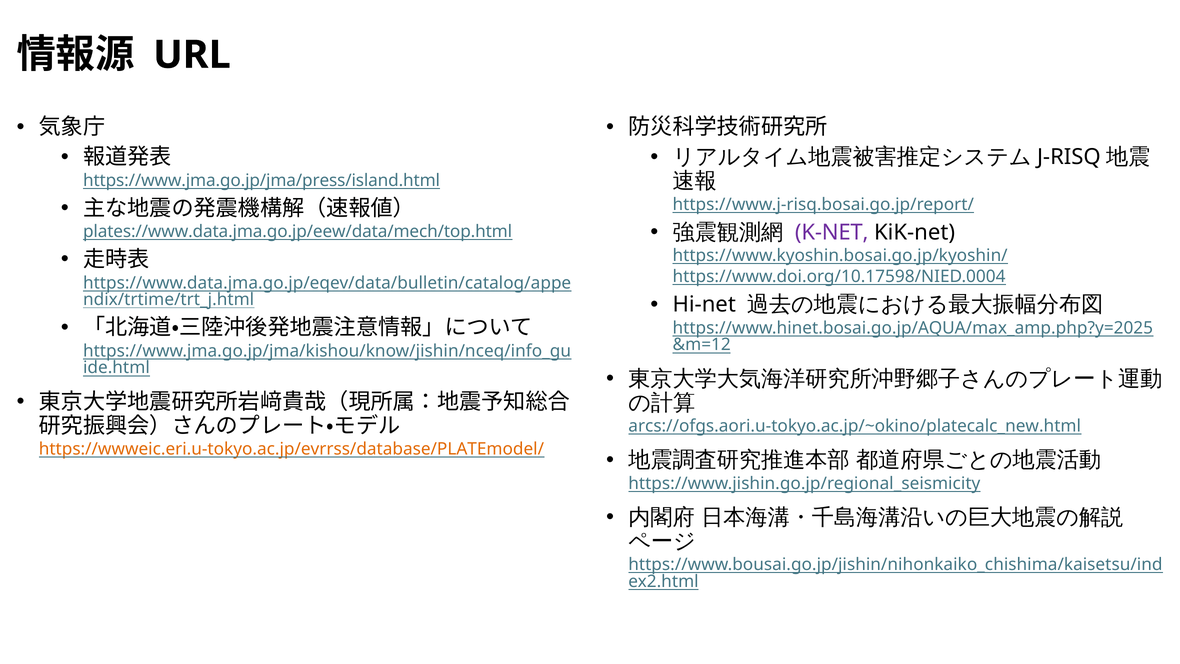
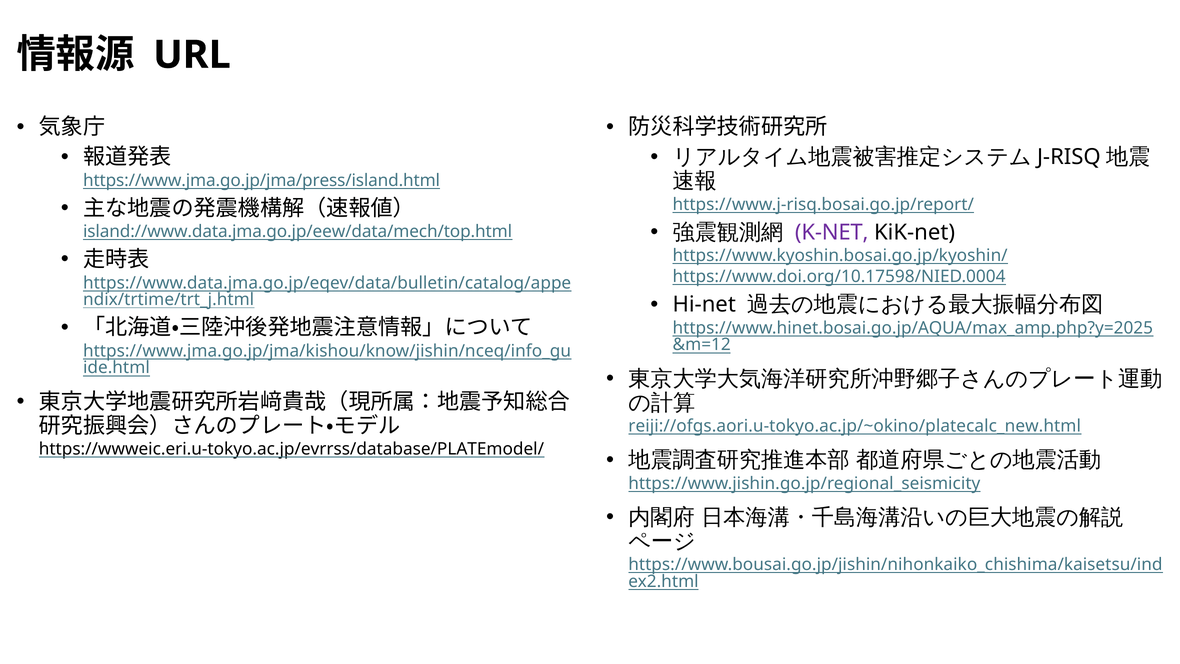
plates://www.data.jma.go.jp/eew/data/mech/top.html: plates://www.data.jma.go.jp/eew/data/mech/top.html -> island://www.data.jma.go.jp/eew/data/mech/top.html (298, 232)
arcs://ofgs.aori.u-tokyo.ac.jp/~okino/platecalc_new.html: arcs://ofgs.aori.u-tokyo.ac.jp/~okino/platecalc_new.html -> reiji://ofgs.aori.u-tokyo.ac.jp/~okino/platecalc_new.html (855, 426)
https://wwweic.eri.u-tokyo.ac.jp/evrrss/database/PLATEmodel/ colour: orange -> black (291, 449)
